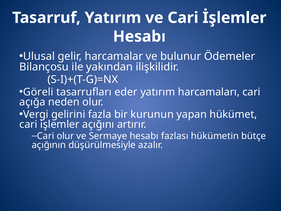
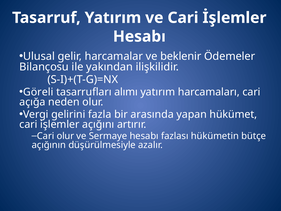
bulunur: bulunur -> beklenir (181, 56)
eder: eder -> alımı (126, 92)
kurunun: kurunun -> arasında (152, 114)
